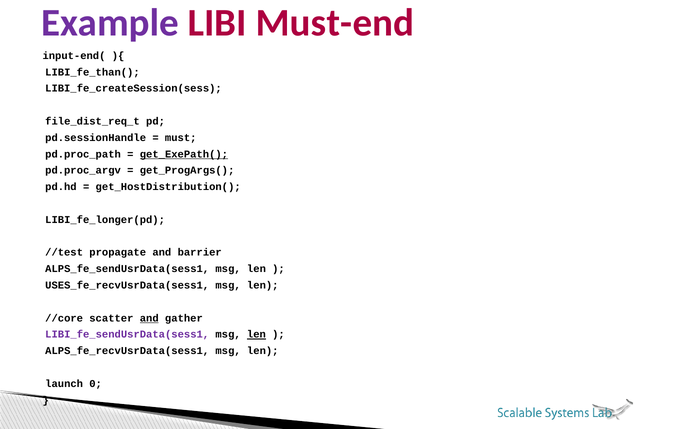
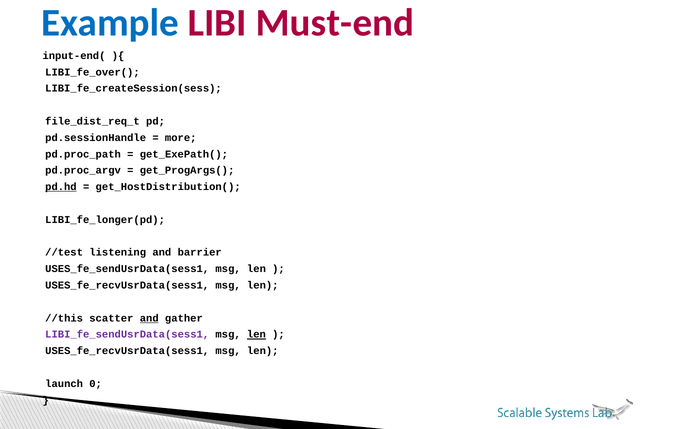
Example colour: purple -> blue (110, 23)
LIBI_fe_than(: LIBI_fe_than( -> LIBI_fe_over( (92, 72)
must: must -> more (181, 138)
get_ExePath( underline: present -> none (184, 154)
pd.hd underline: none -> present (61, 187)
propagate: propagate -> listening (118, 252)
ALPS_fe_sendUsrData(sess1: ALPS_fe_sendUsrData(sess1 -> USES_fe_sendUsrData(sess1 (127, 269)
//core: //core -> //this (64, 318)
ALPS_fe_recvUsrData(sess1: ALPS_fe_recvUsrData(sess1 -> USES_fe_recvUsrData(sess1 (127, 351)
